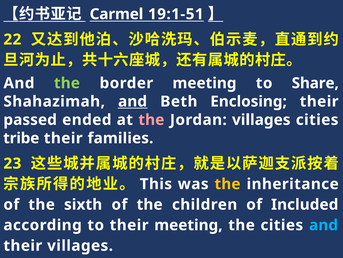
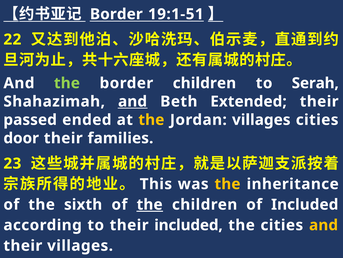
Carmel: Carmel -> Border (116, 14)
border meeting: meeting -> children (204, 83)
Share: Share -> Serah (315, 83)
Enclosing: Enclosing -> Extended (249, 101)
the colour: pink -> yellow (151, 120)
tribe: tribe -> door (21, 138)
the underline: none -> present (150, 204)
their meeting: meeting -> included (188, 225)
and colour: light blue -> yellow (324, 225)
